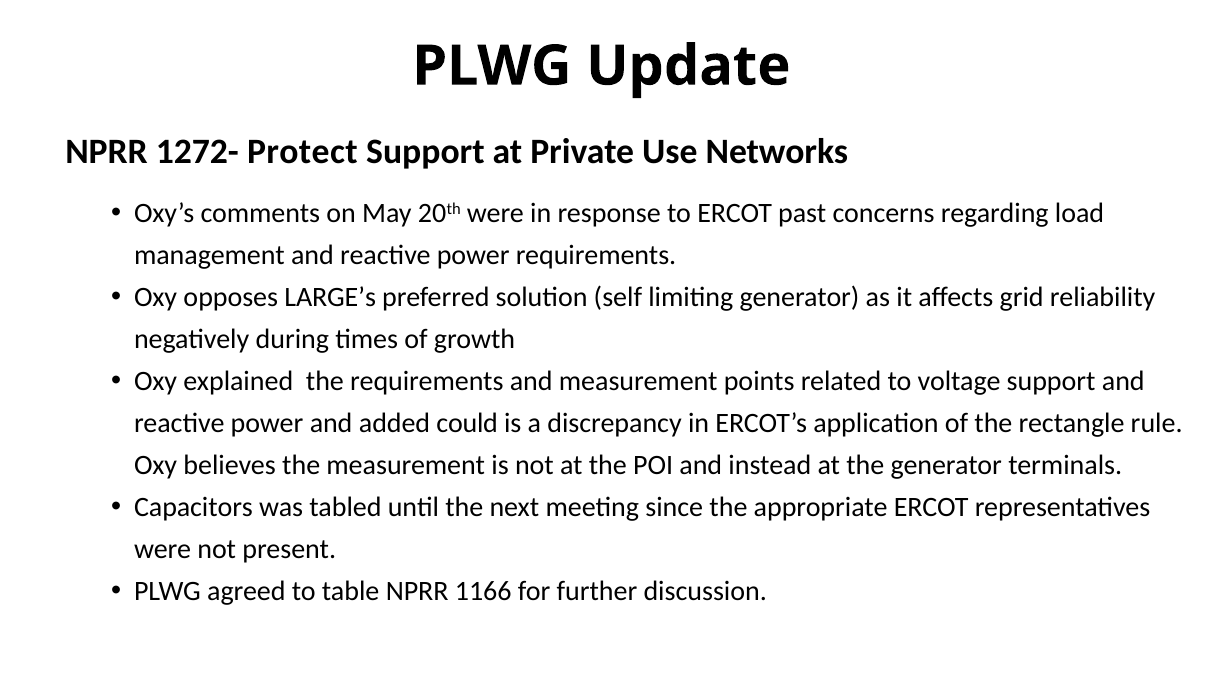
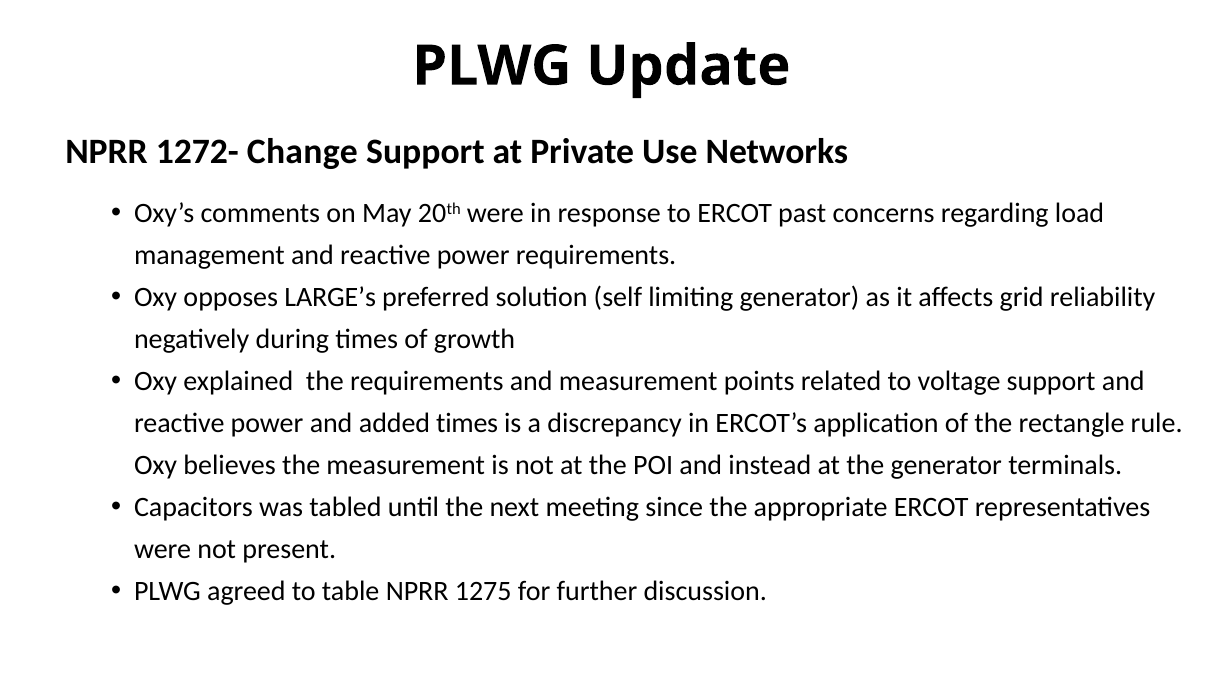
Protect: Protect -> Change (302, 152)
added could: could -> times (467, 424)
1166: 1166 -> 1275 (483, 592)
